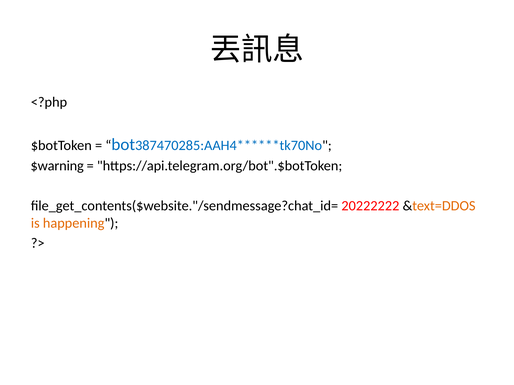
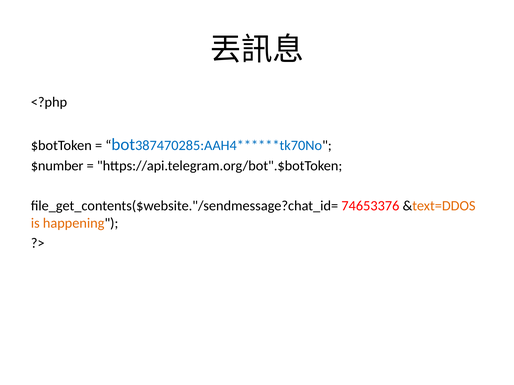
$warning: $warning -> $number (57, 166)
20222222: 20222222 -> 74653376 (370, 206)
